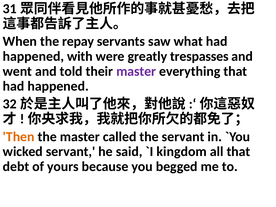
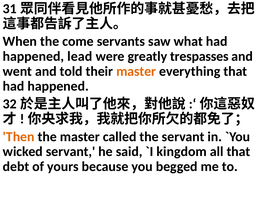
repay: repay -> come (78, 41)
with: with -> lead (80, 56)
master colour: purple -> orange (136, 71)
